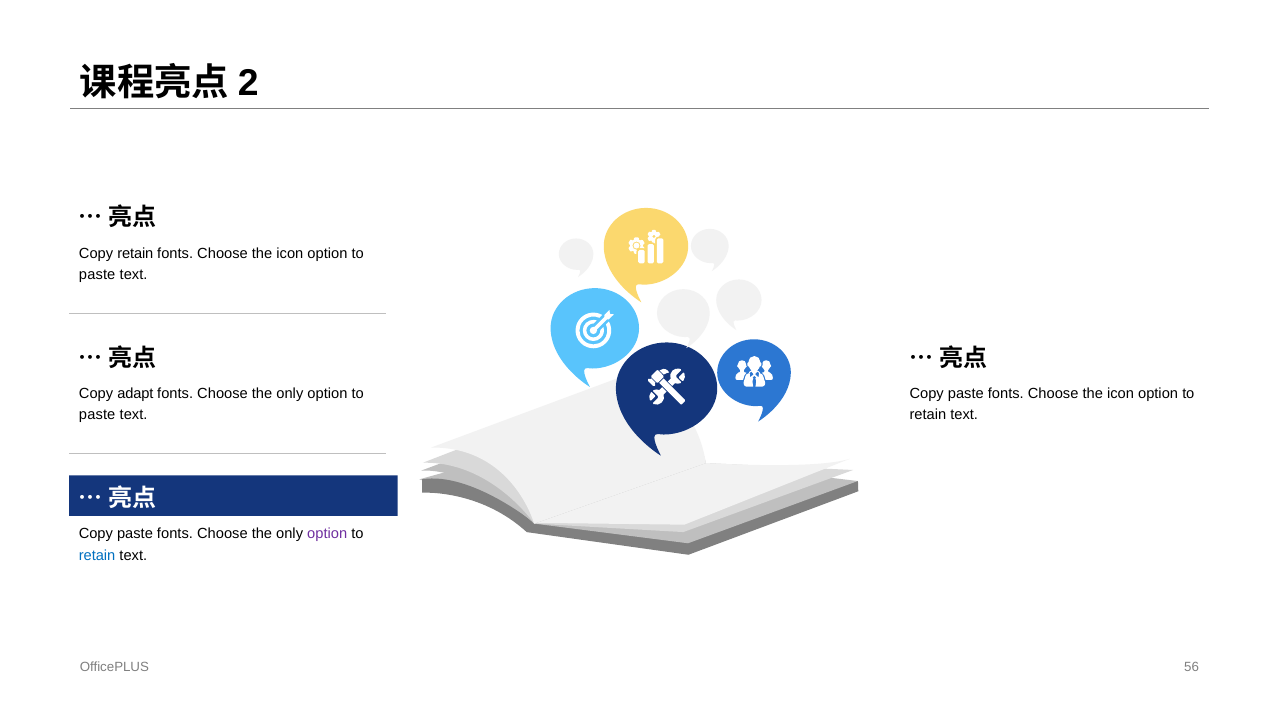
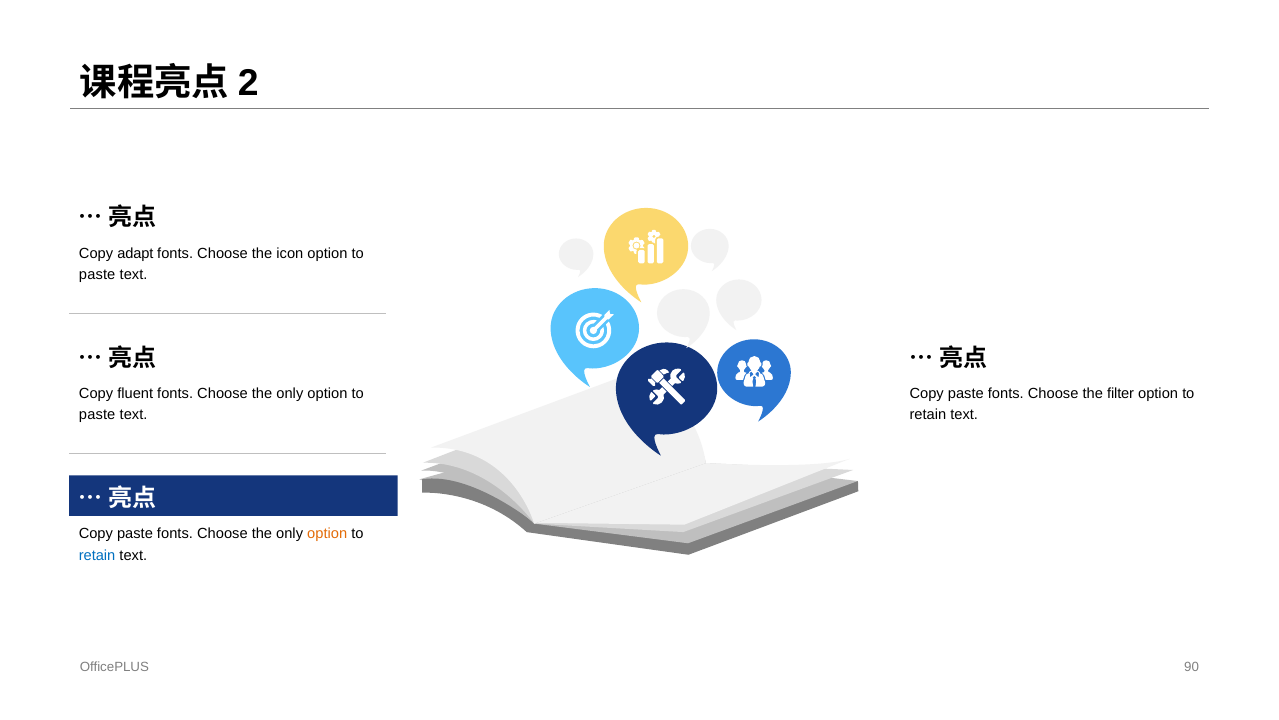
Copy retain: retain -> adapt (135, 253)
adapt: adapt -> fluent (135, 393)
icon: icon -> filter (1121, 393)
option colour: purple -> orange (327, 534)
56: 56 -> 90 (1192, 666)
